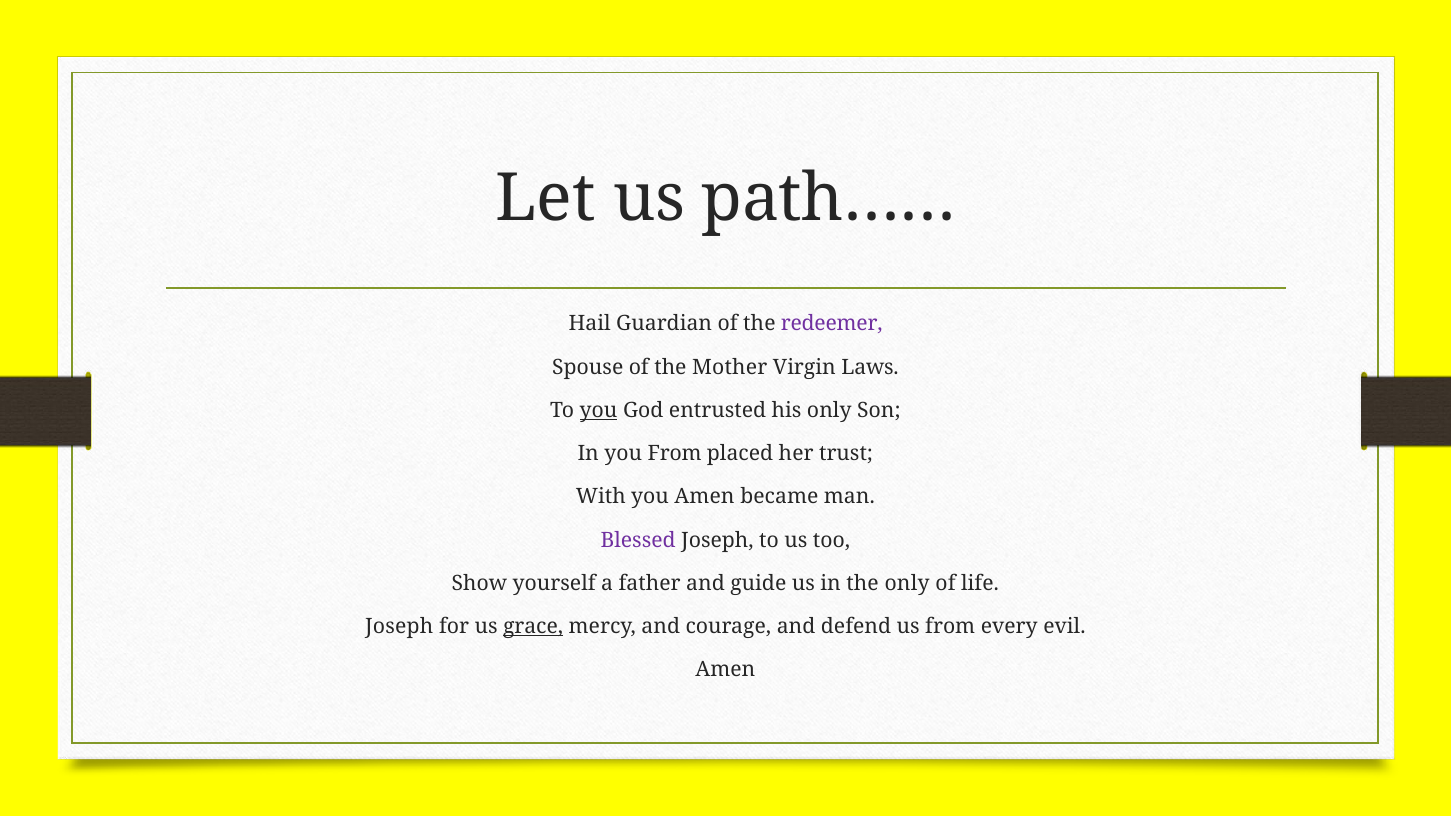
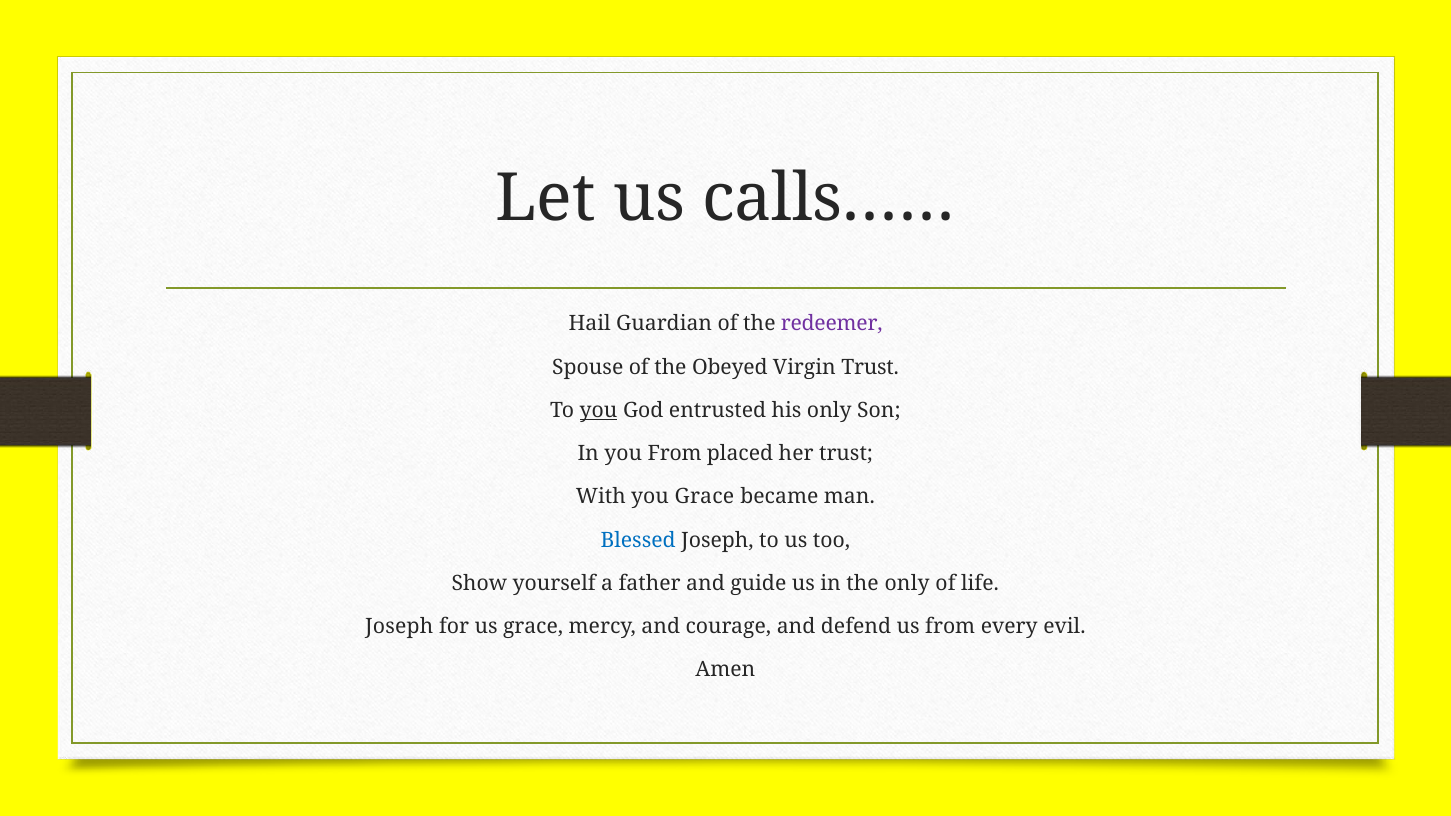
path……: path…… -> calls…… (829, 199)
Mother: Mother -> Obeyed (730, 367)
Virgin Laws: Laws -> Trust (870, 367)
you Amen: Amen -> Grace (704, 497)
Blessed colour: purple -> blue (638, 540)
grace underline: present -> none (533, 627)
